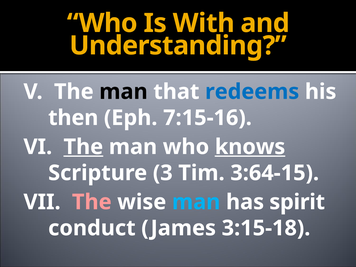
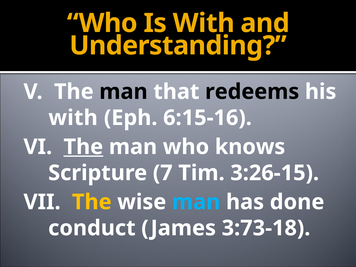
redeems colour: blue -> black (252, 92)
then: then -> with (73, 118)
7:15-16: 7:15-16 -> 6:15-16 (207, 118)
knows underline: present -> none (250, 147)
3: 3 -> 7 (163, 173)
3:64-15: 3:64-15 -> 3:26-15 (275, 173)
The colour: pink -> yellow (92, 202)
spirit: spirit -> done (297, 202)
3:15-18: 3:15-18 -> 3:73-18 (266, 228)
